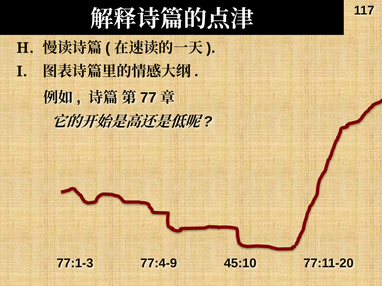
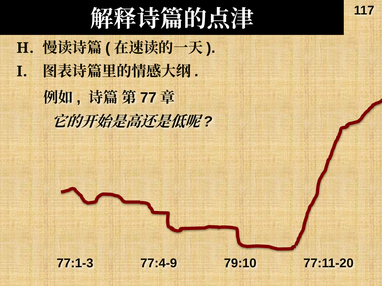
45:10: 45:10 -> 79:10 (240, 264)
